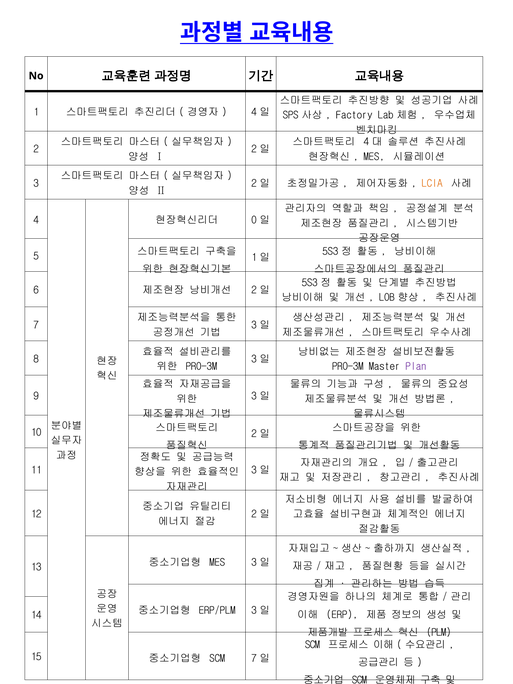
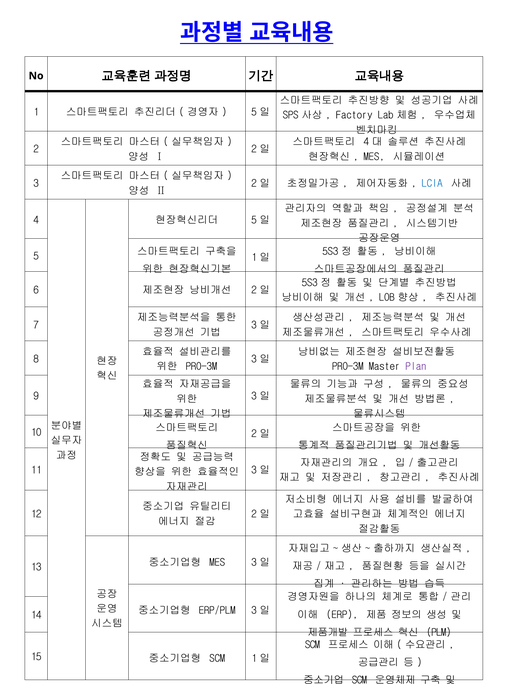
4: 4 -> 5 (254, 112)
LCIA colour: orange -> blue (432, 183)
0: 0 -> 5 (254, 220)
SCM 7: 7 -> 1 (254, 658)
